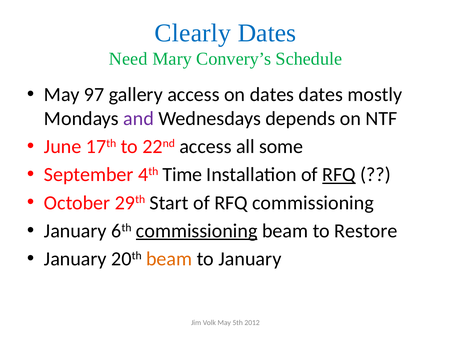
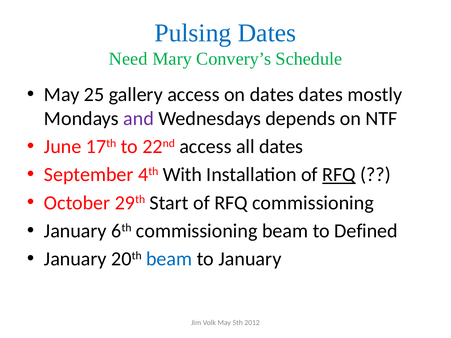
Clearly: Clearly -> Pulsing (193, 33)
97: 97 -> 25 (94, 95)
all some: some -> dates (281, 147)
Time: Time -> With (182, 175)
commissioning underline: present -> none (197, 231)
Restore: Restore -> Defined (366, 231)
beam colour: orange -> blue (169, 259)
